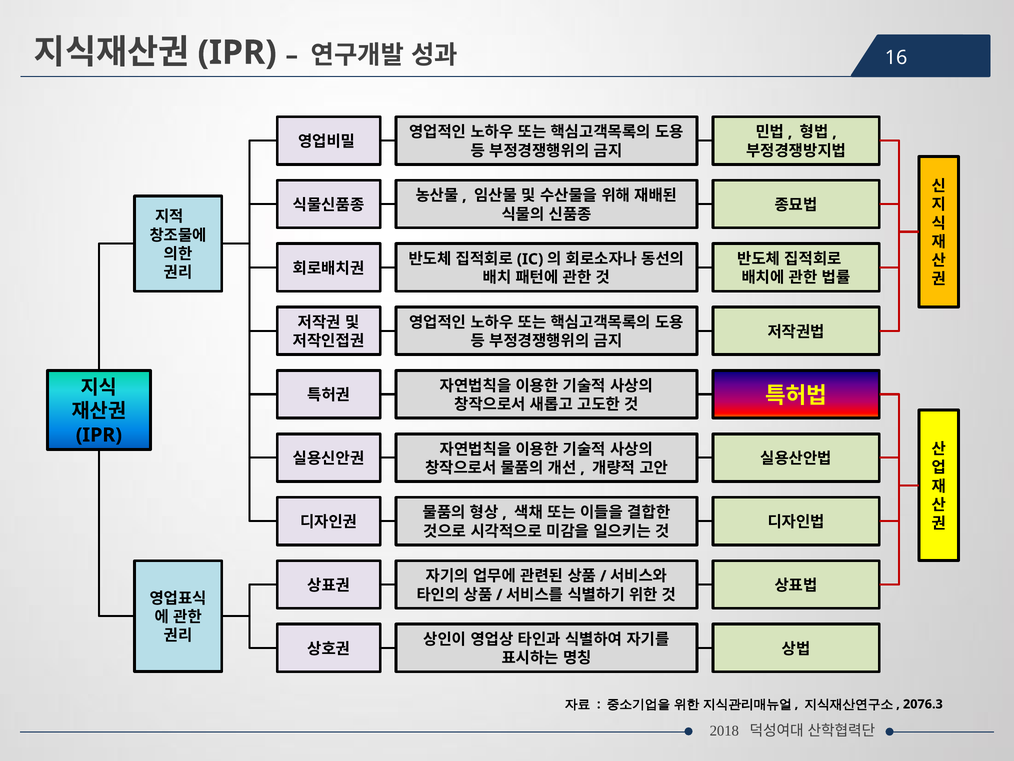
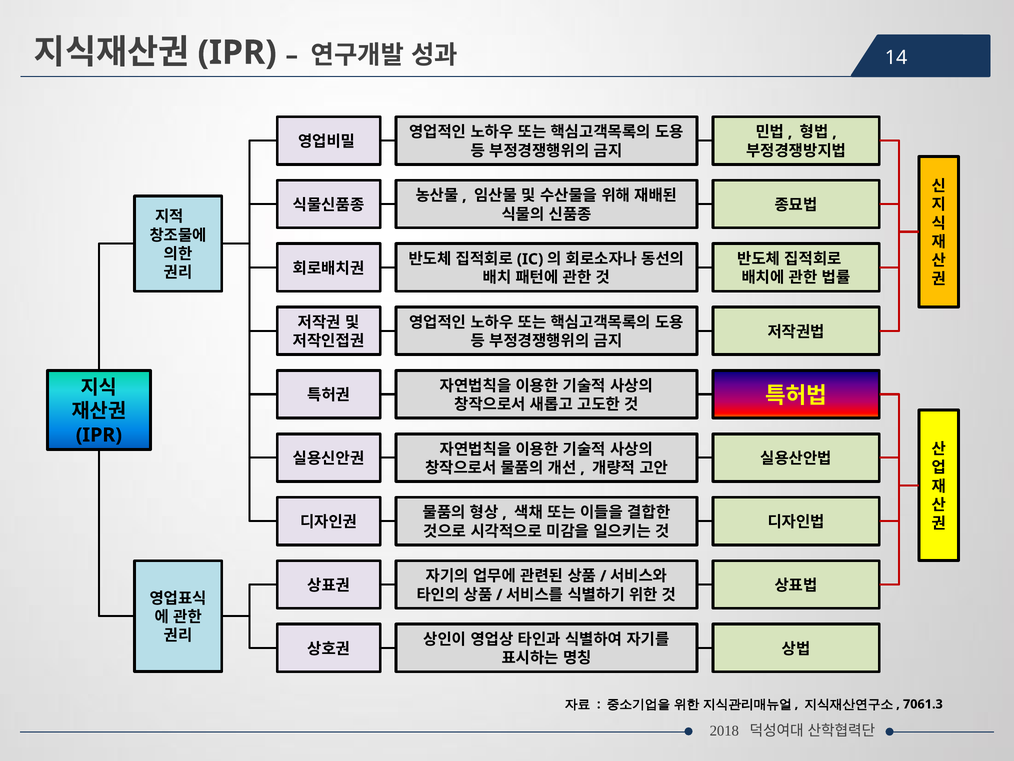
16: 16 -> 14 (896, 58)
2076.3: 2076.3 -> 7061.3 (923, 704)
